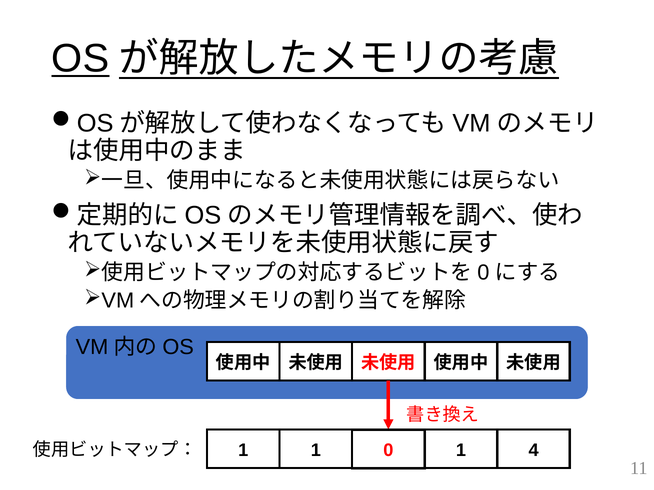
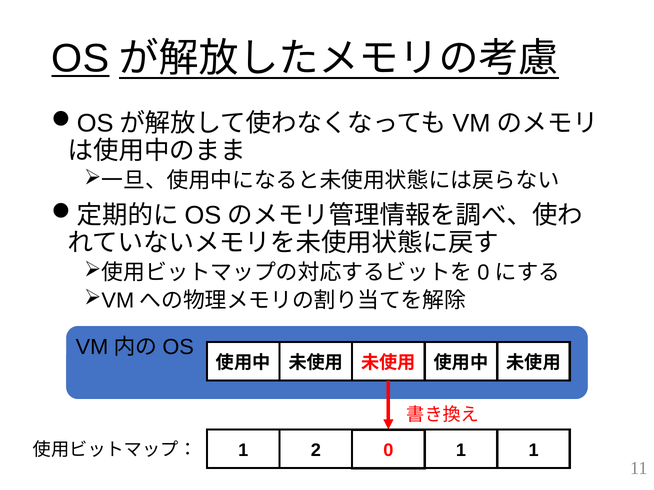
1: 1 -> 2 (316, 451)
4: 4 -> 1 (534, 451)
